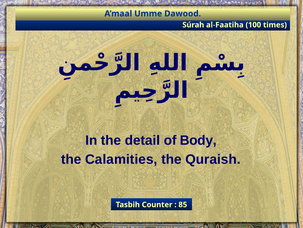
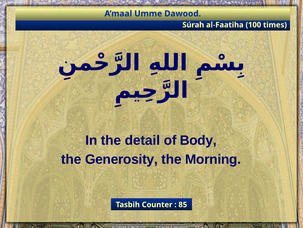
Calamities: Calamities -> Generosity (121, 159)
Quraish: Quraish -> Morning (213, 159)
